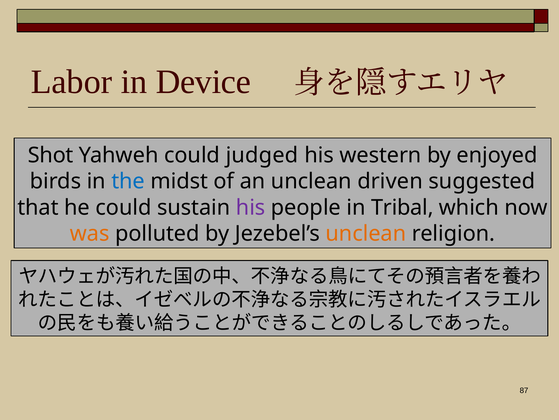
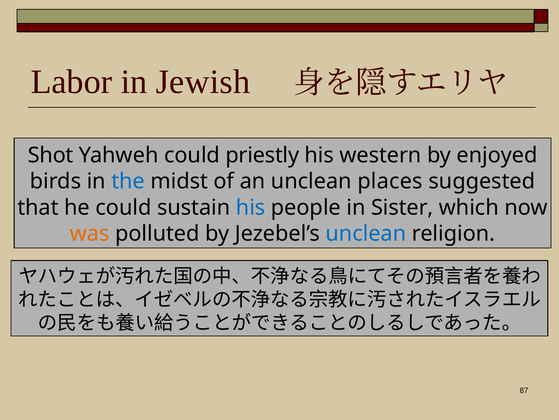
Device: Device -> Jewish (203, 82)
judged: judged -> priestly (262, 155)
driven: driven -> places (390, 181)
his colour: purple -> blue (251, 207)
Tribal: Tribal -> Sister (402, 207)
unclean colour: orange -> blue (366, 233)
